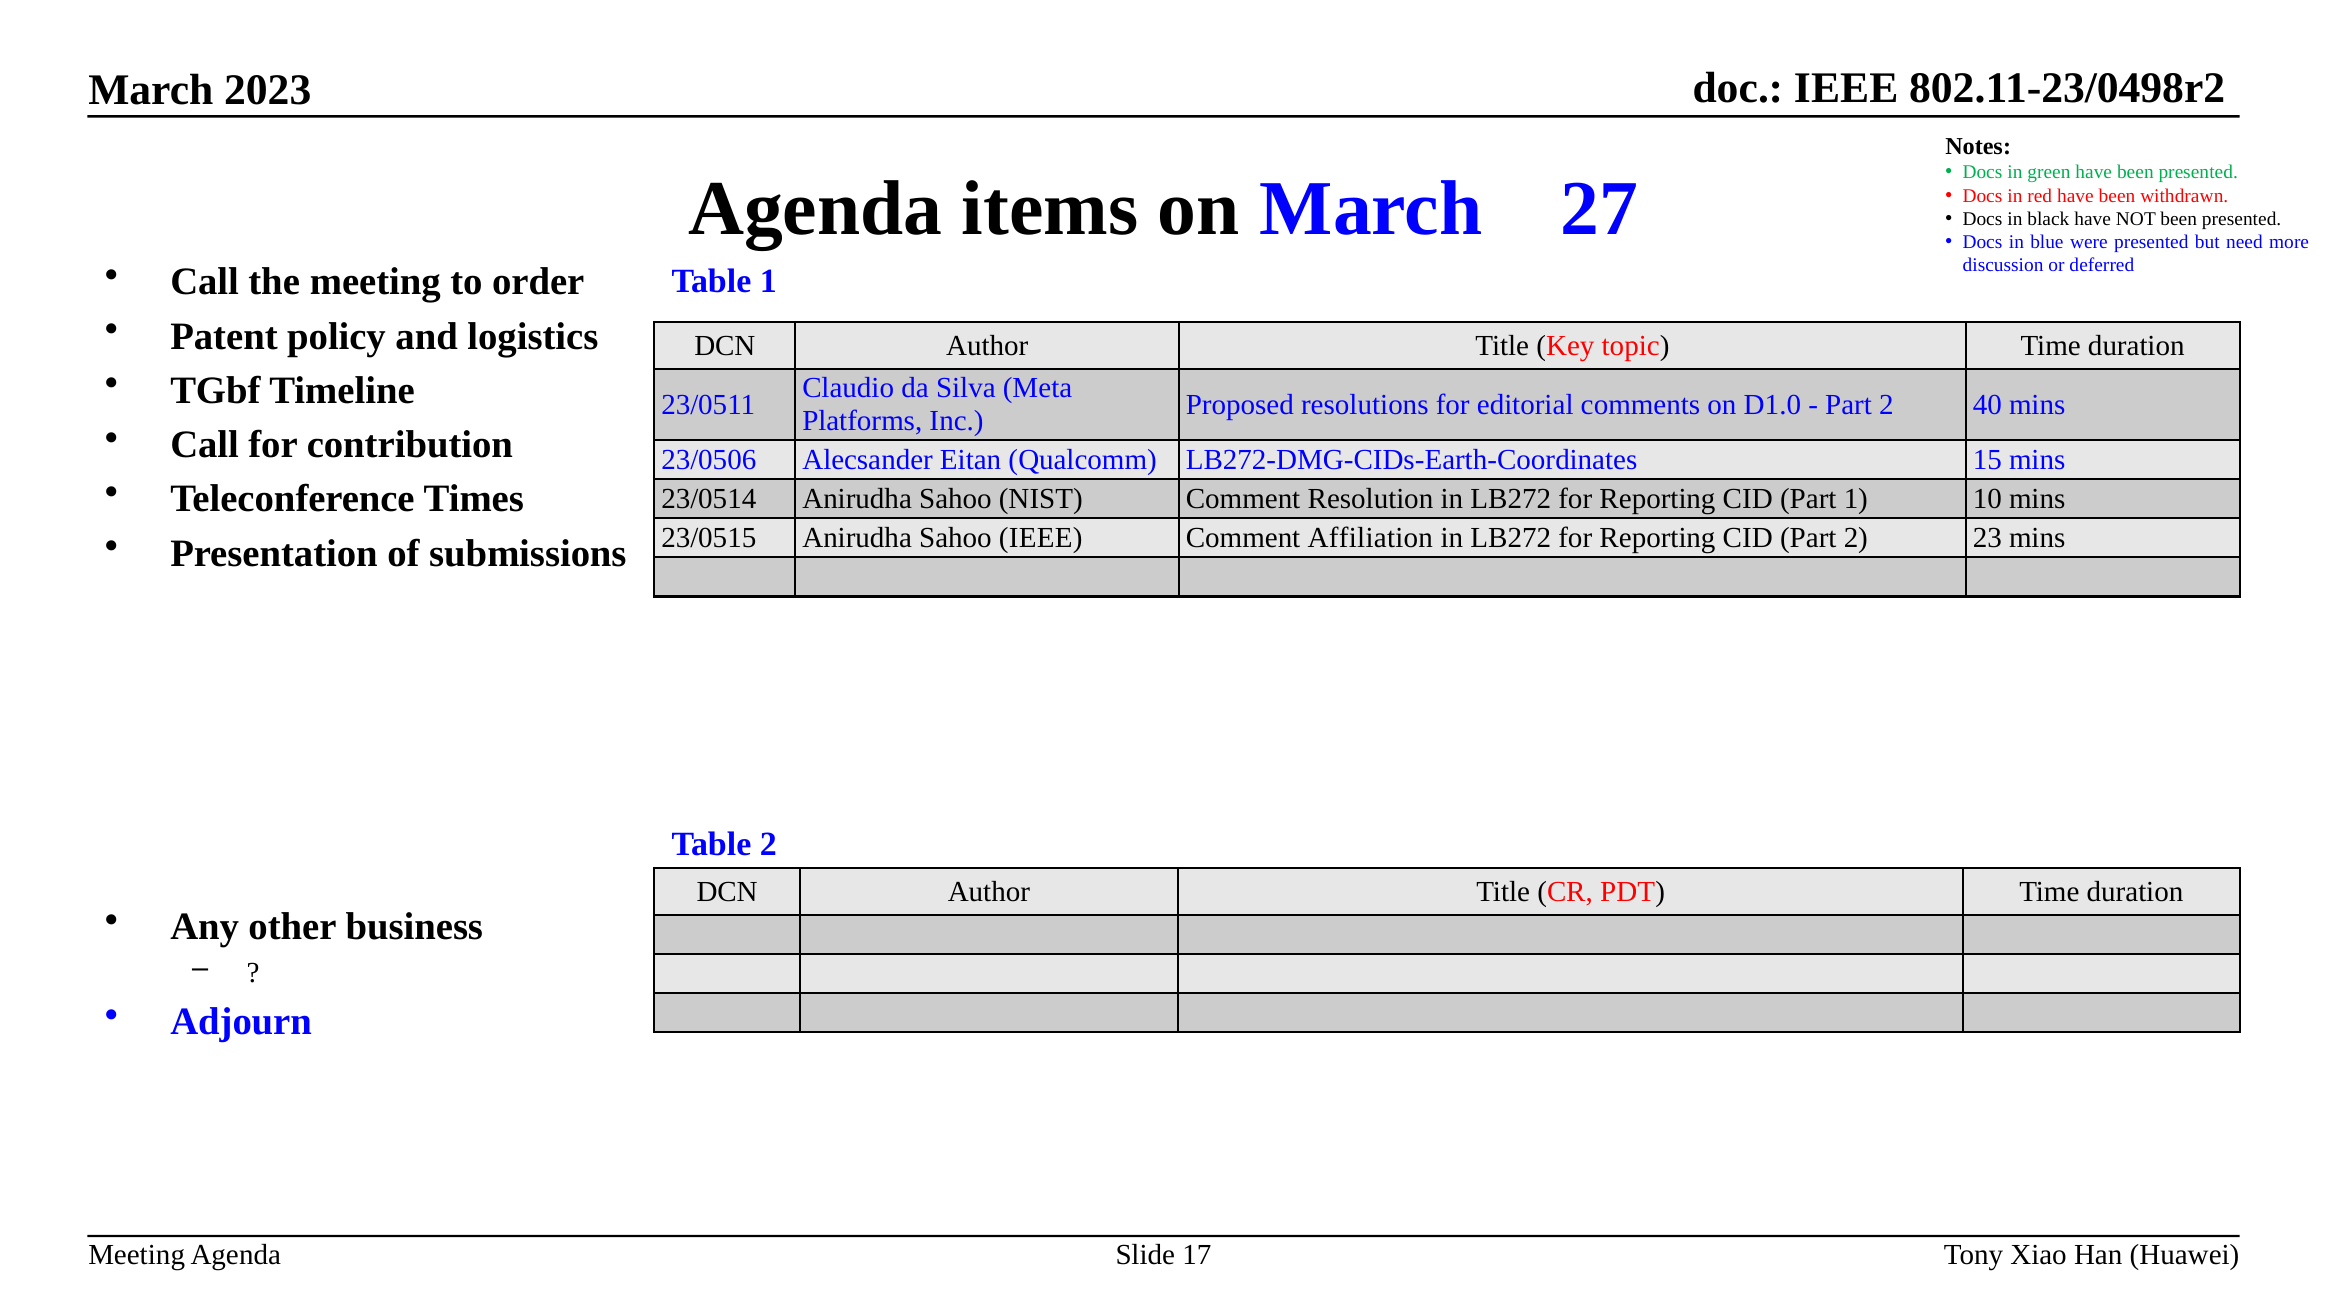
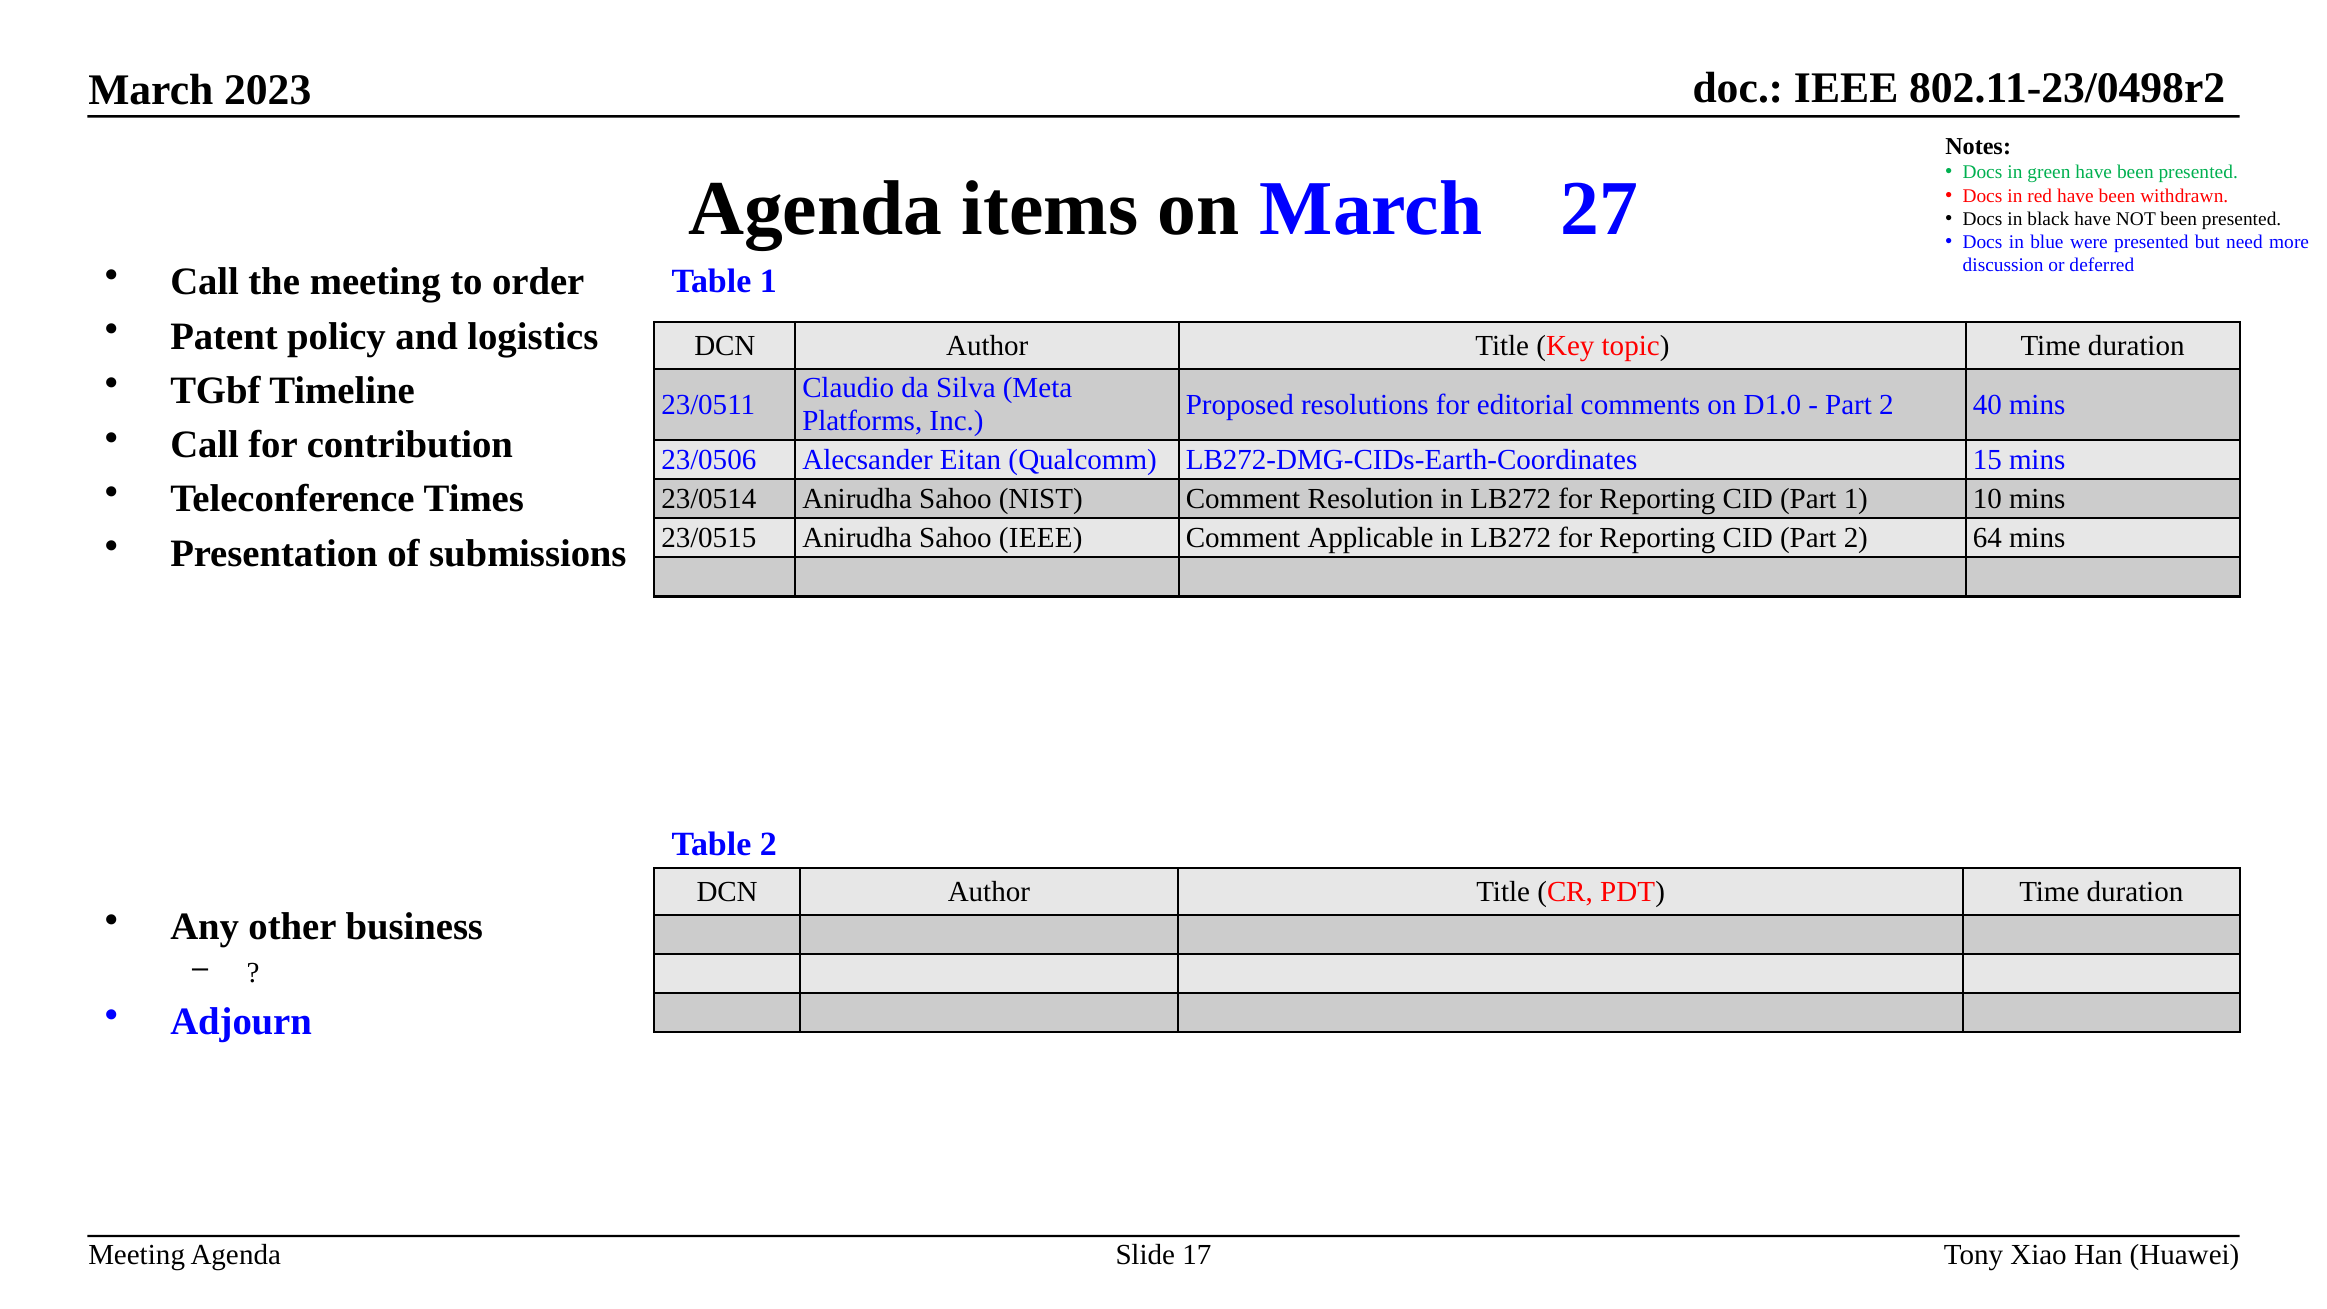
Affiliation: Affiliation -> Applicable (1371, 538)
23: 23 -> 64 (1987, 538)
